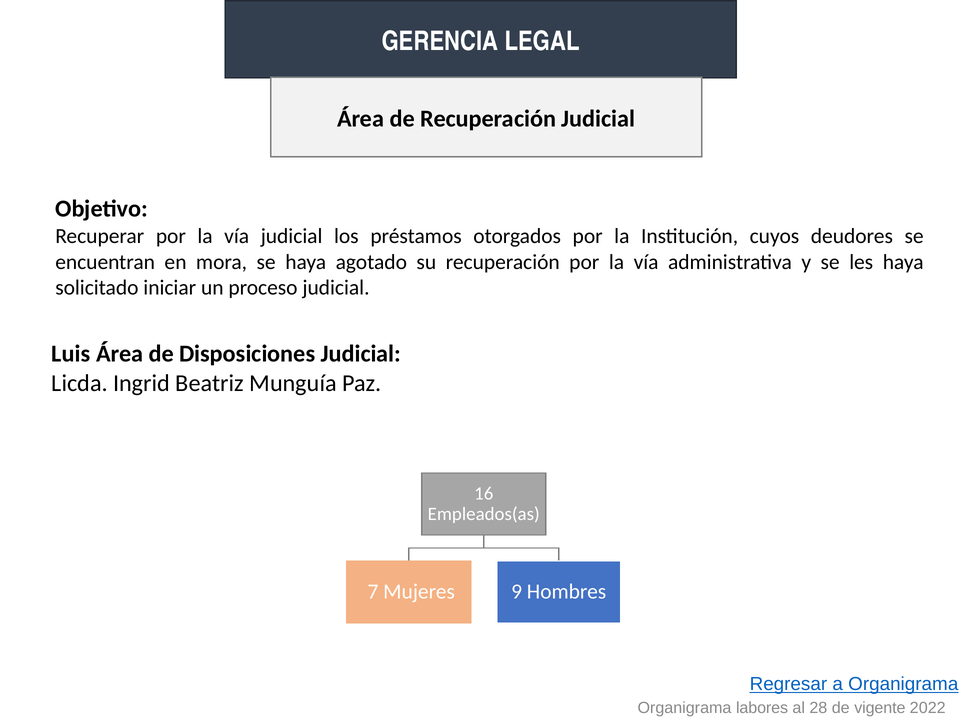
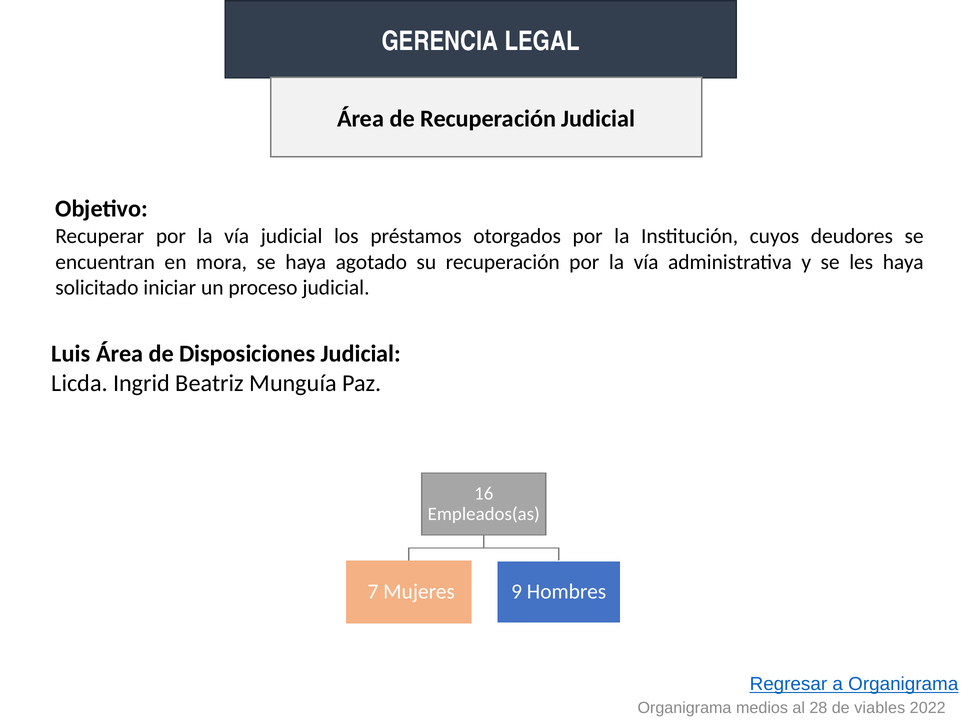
labores: labores -> medios (762, 708)
vigente: vigente -> viables (880, 708)
